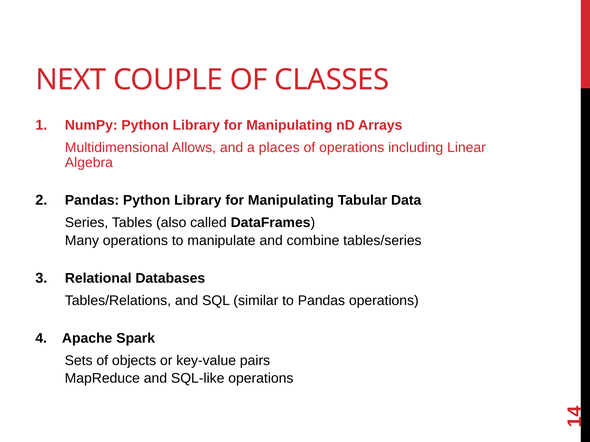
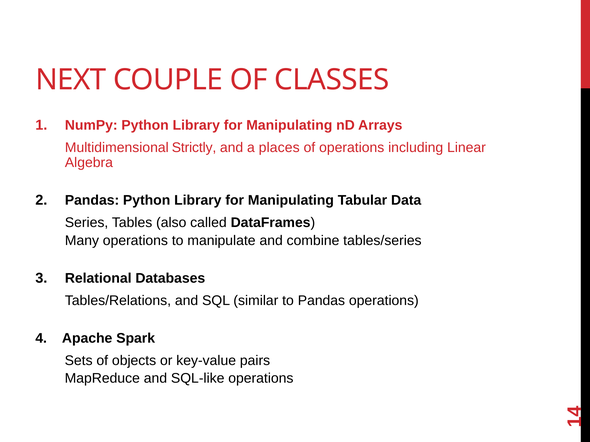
Allows: Allows -> Strictly (194, 148)
